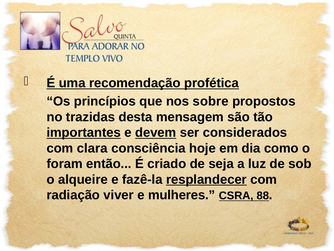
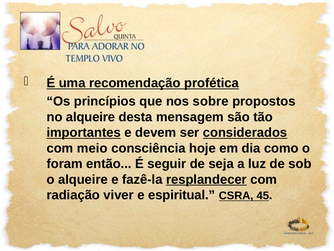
no trazidas: trazidas -> alqueire (91, 117)
devem underline: present -> none (156, 132)
considerados underline: none -> present (245, 132)
clara: clara -> meio (92, 148)
criado: criado -> seguir (167, 164)
mulheres: mulheres -> espiritual (182, 195)
88: 88 -> 45 (263, 195)
